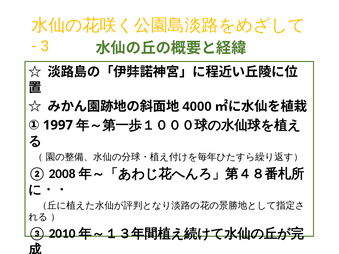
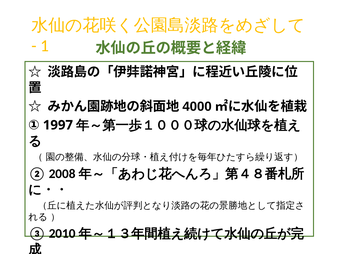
3: 3 -> 1 (45, 46)
